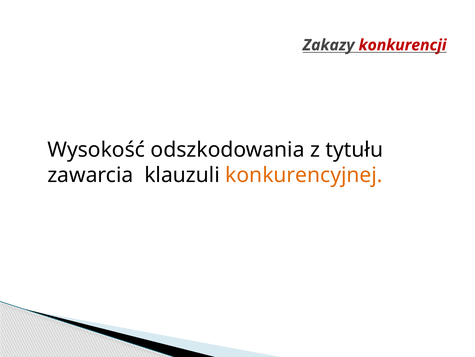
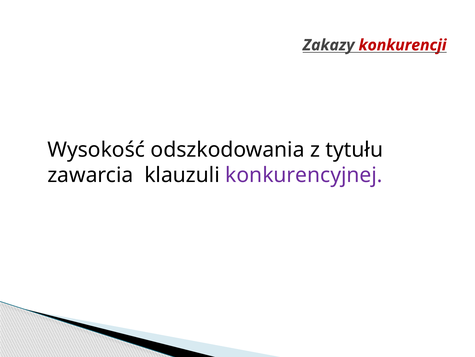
konkurencyjnej colour: orange -> purple (304, 175)
